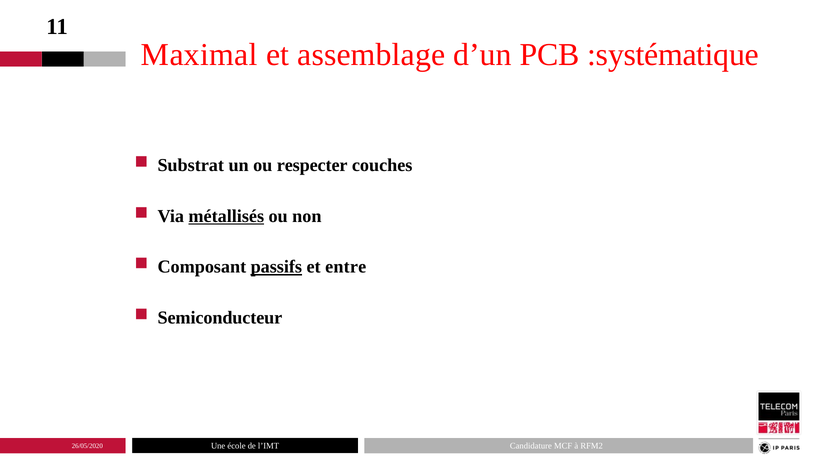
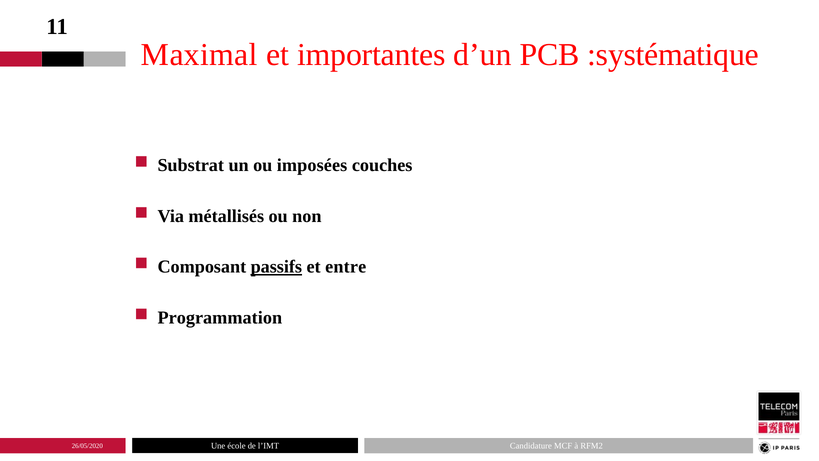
assemblage: assemblage -> importantes (371, 55)
respecter: respecter -> imposées (312, 165)
métallisés underline: present -> none (226, 216)
Semiconducteur: Semiconducteur -> Programmation (220, 318)
